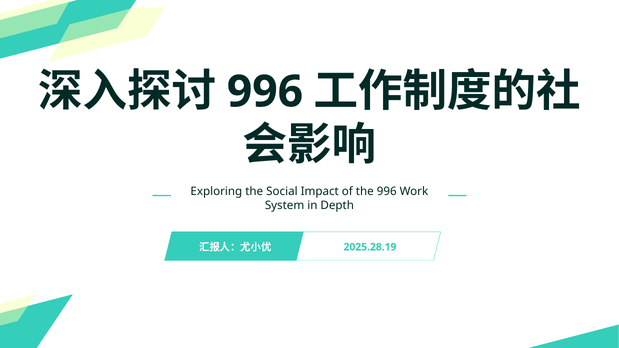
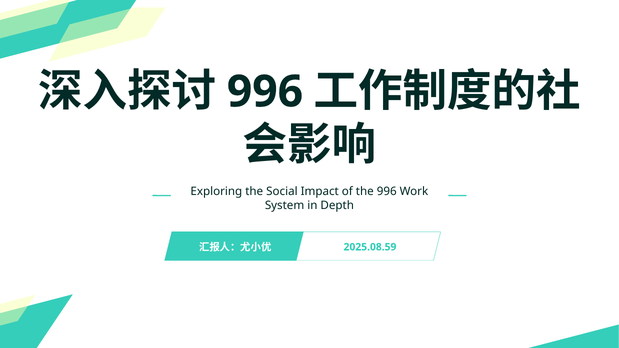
2025.28.19: 2025.28.19 -> 2025.08.59 (370, 247)
